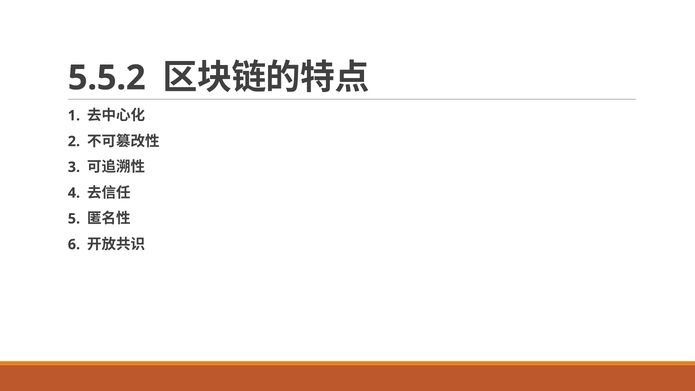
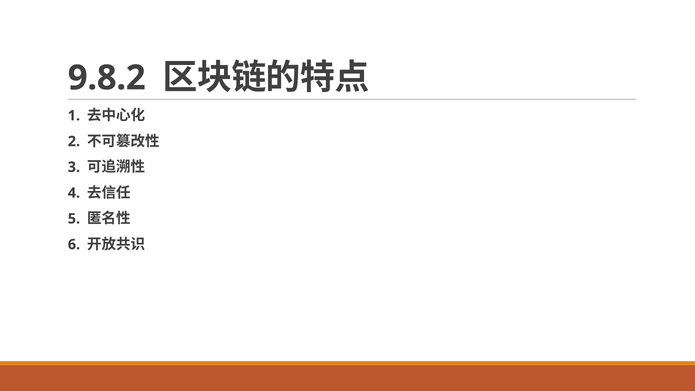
5.5.2: 5.5.2 -> 9.8.2 (107, 78)
